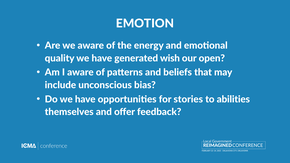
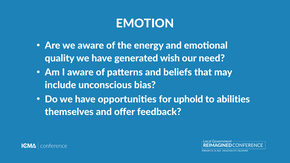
open: open -> need (212, 58)
stories: stories -> uphold (188, 99)
